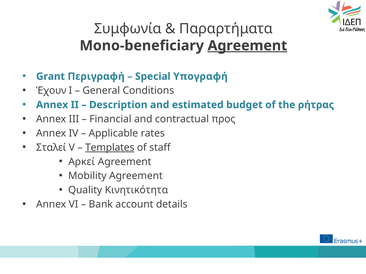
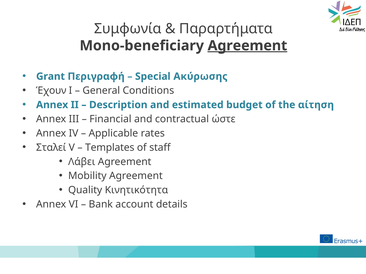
Υπογραφή: Υπογραφή -> Ακύρωσης (200, 77)
ρήτρας: ρήτρας -> αίτηση (316, 105)
προς: προς -> ώστε (224, 119)
Templates underline: present -> none (110, 148)
Αρκεί: Αρκεί -> Λάβει (82, 162)
